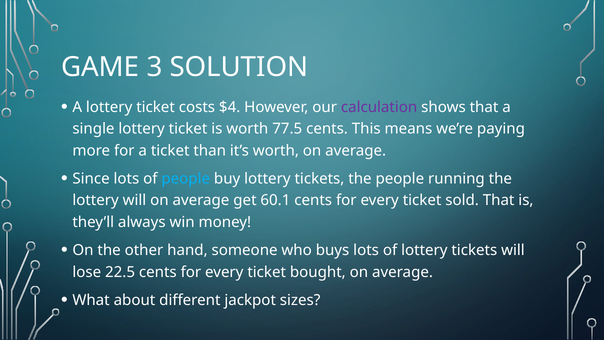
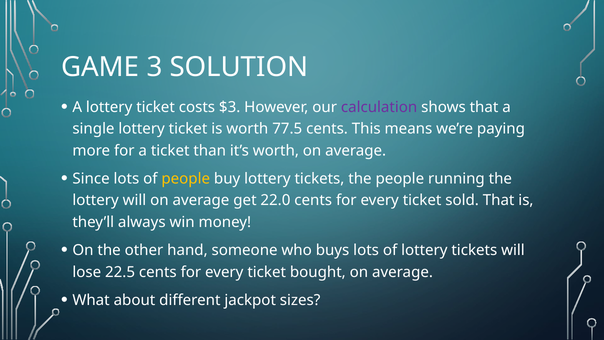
$4: $4 -> $3 (230, 107)
people colour: light blue -> yellow (186, 179)
60.1: 60.1 -> 22.0 (275, 200)
